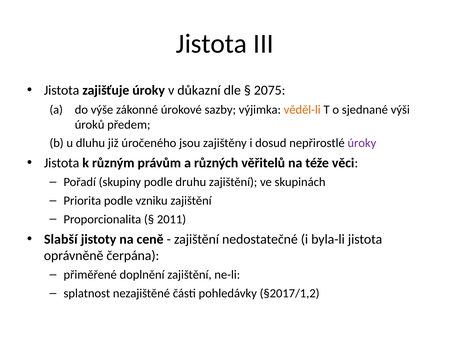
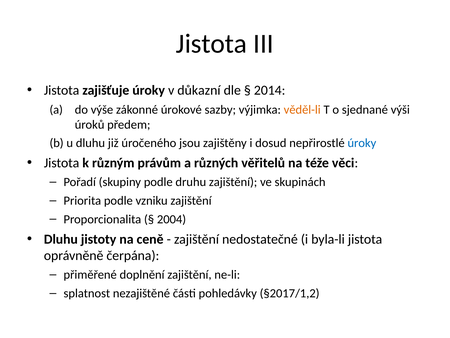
2075: 2075 -> 2014 (270, 90)
úroky colour: purple -> blue (362, 143)
2011: 2011 -> 2004 (172, 219)
Slabší: Slabší -> Dluhu (61, 239)
